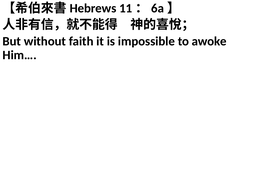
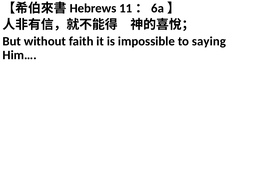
awoke: awoke -> saying (209, 41)
